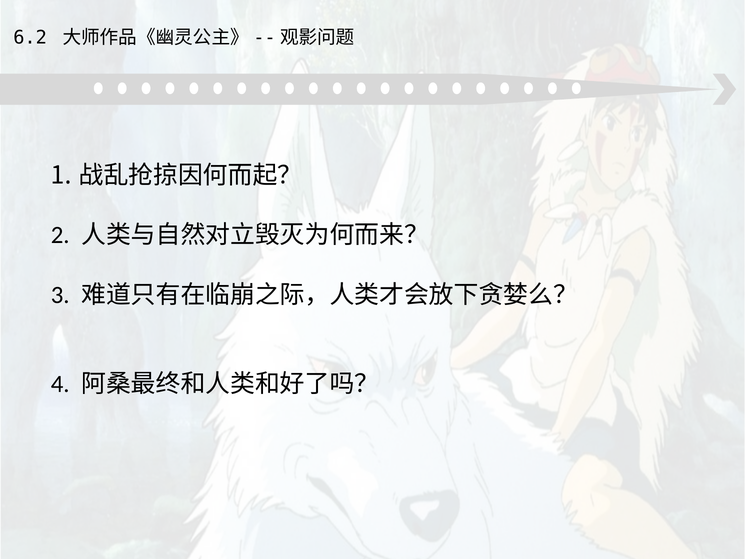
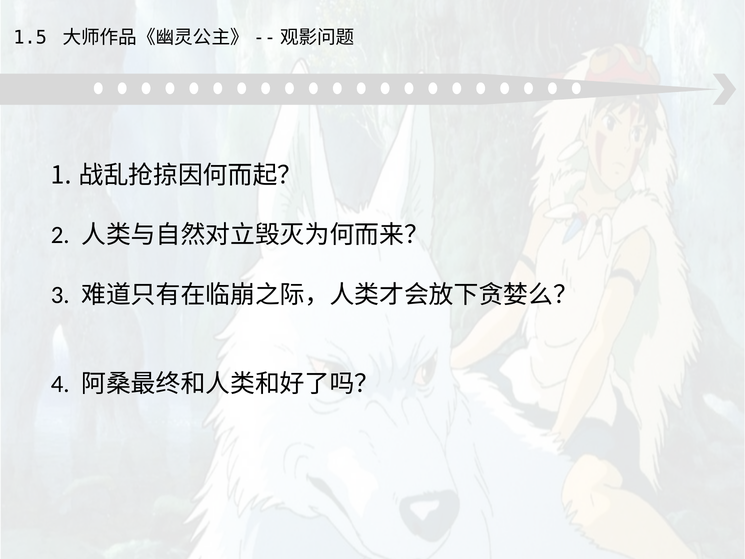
6.2: 6.2 -> 1.5 (30, 38)
